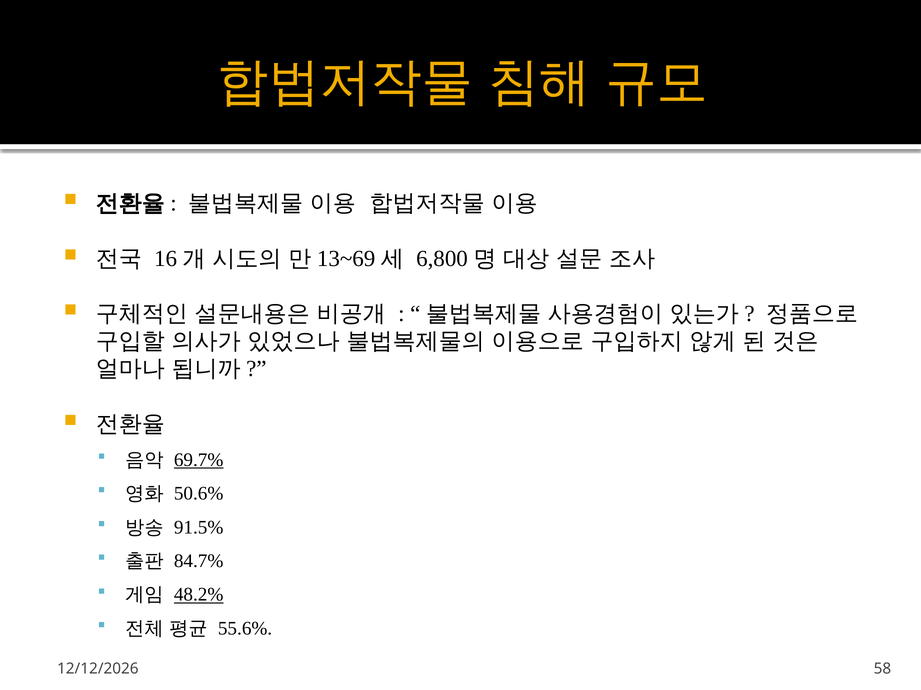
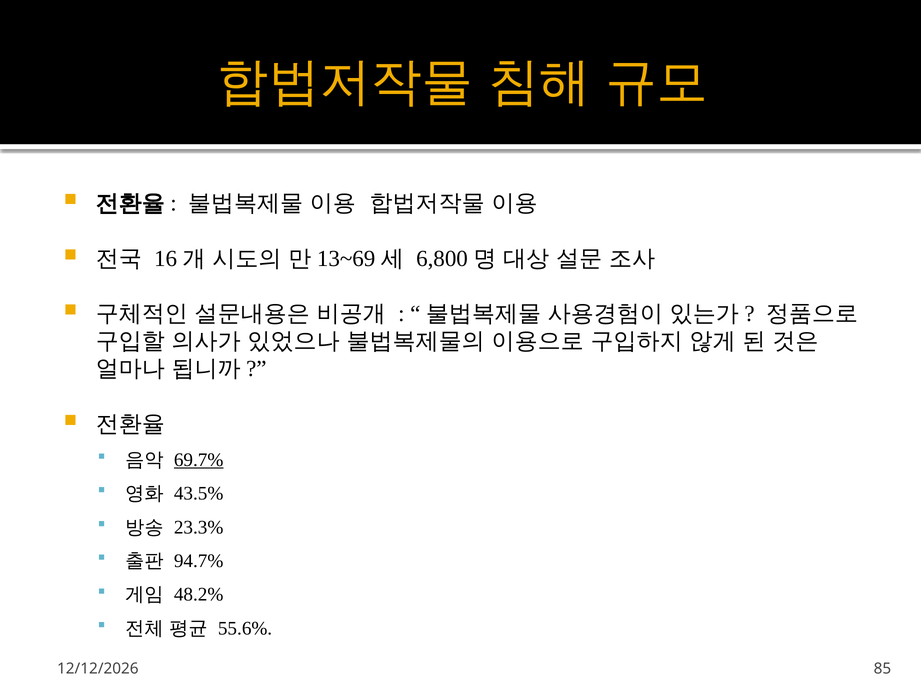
50.6%: 50.6% -> 43.5% (199, 494)
91.5%: 91.5% -> 23.3% (199, 528)
84.7%: 84.7% -> 94.7% (199, 562)
48.2% underline: present -> none (199, 595)
58: 58 -> 85 (882, 669)
